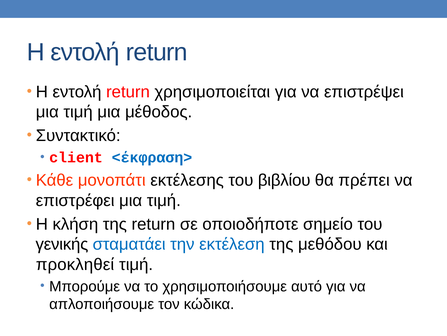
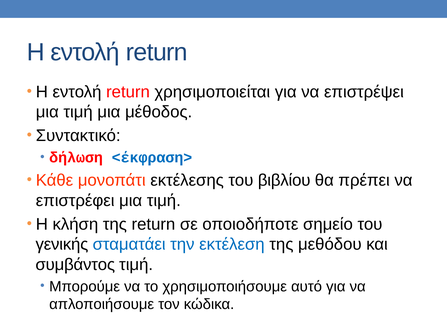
client: client -> δήλωση (76, 157)
προκληθεί: προκληθεί -> συμβάντος (75, 264)
